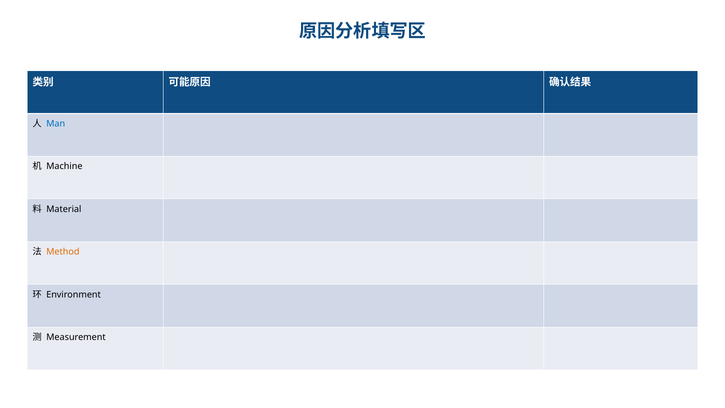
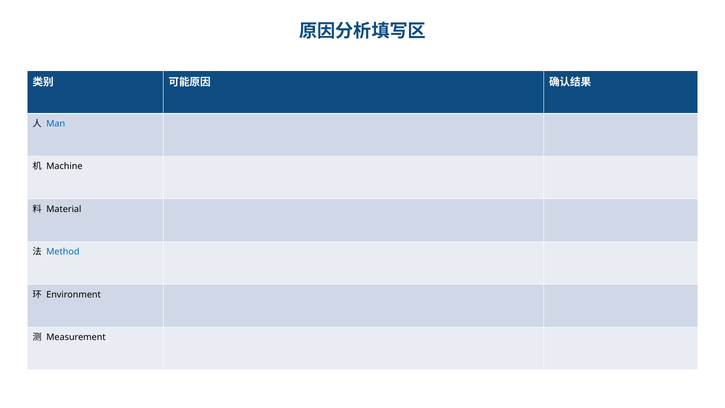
Method colour: orange -> blue (63, 252)
